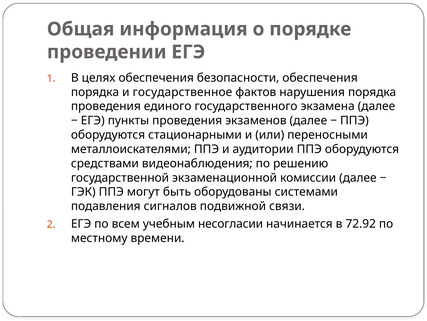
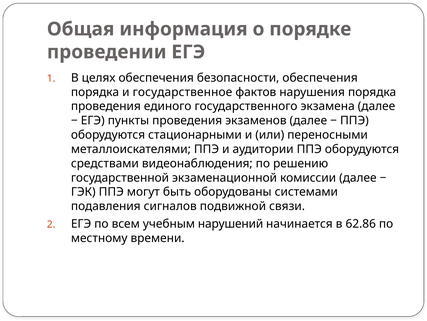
несогласии: несогласии -> нарушений (231, 224)
72.92: 72.92 -> 62.86 (361, 224)
